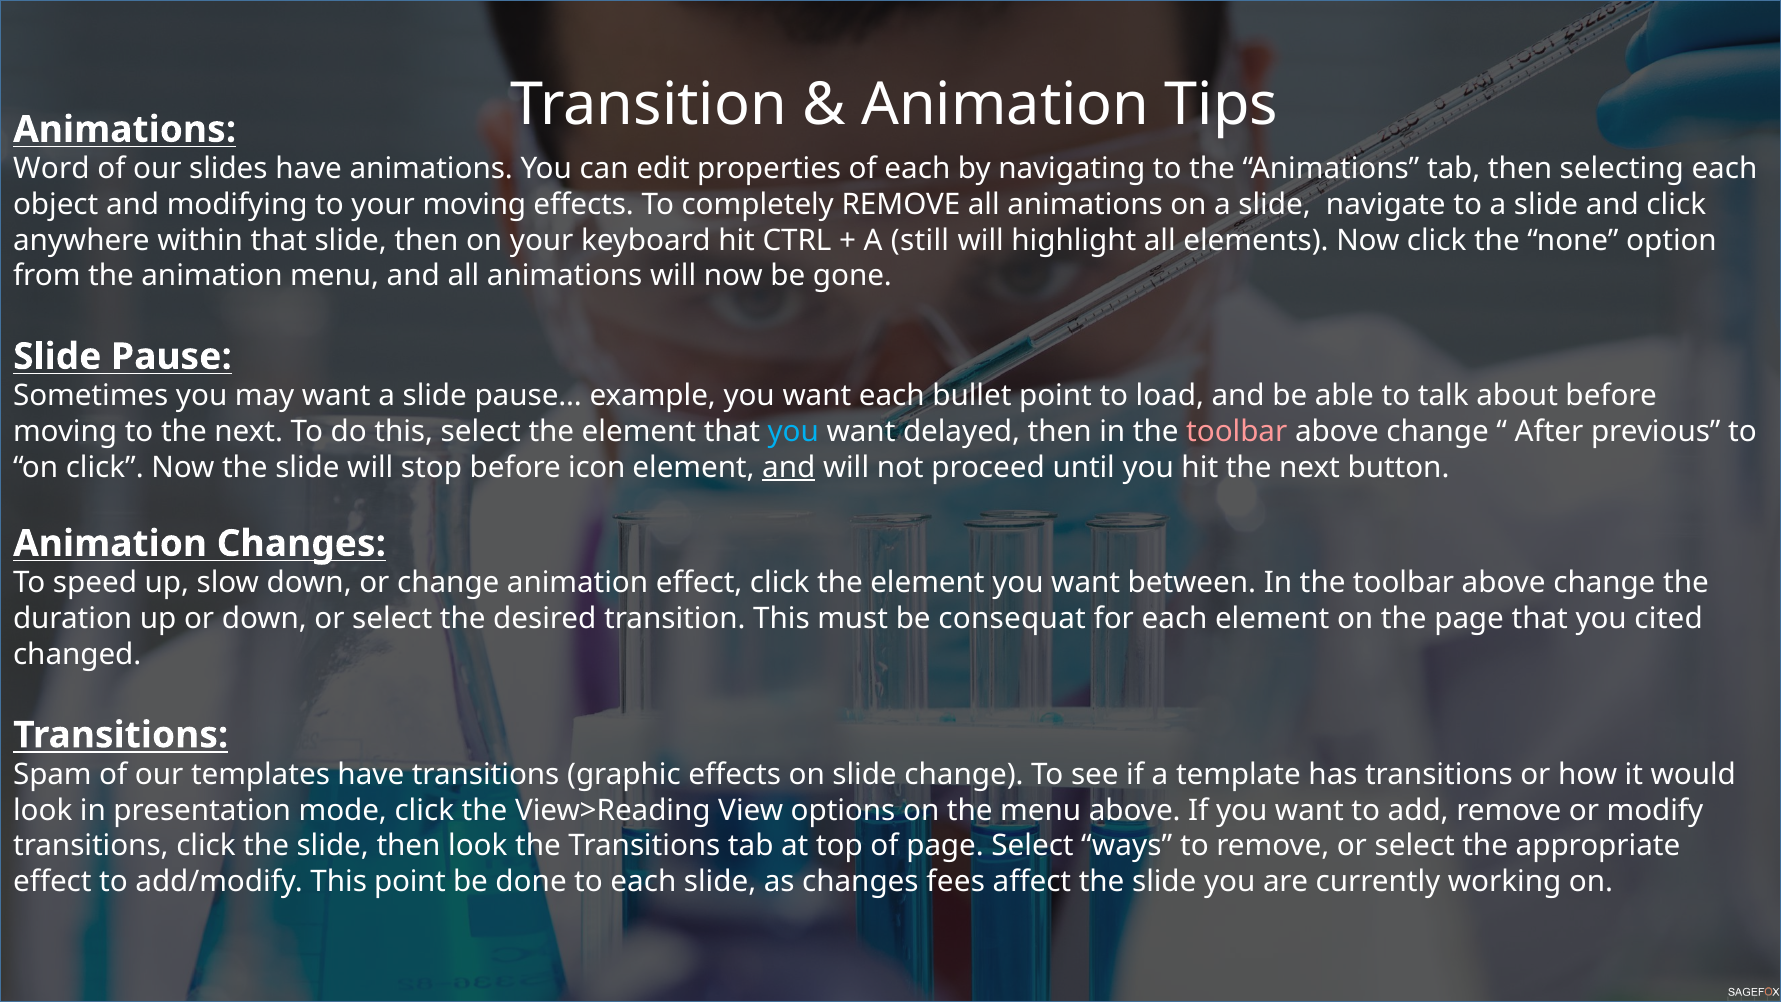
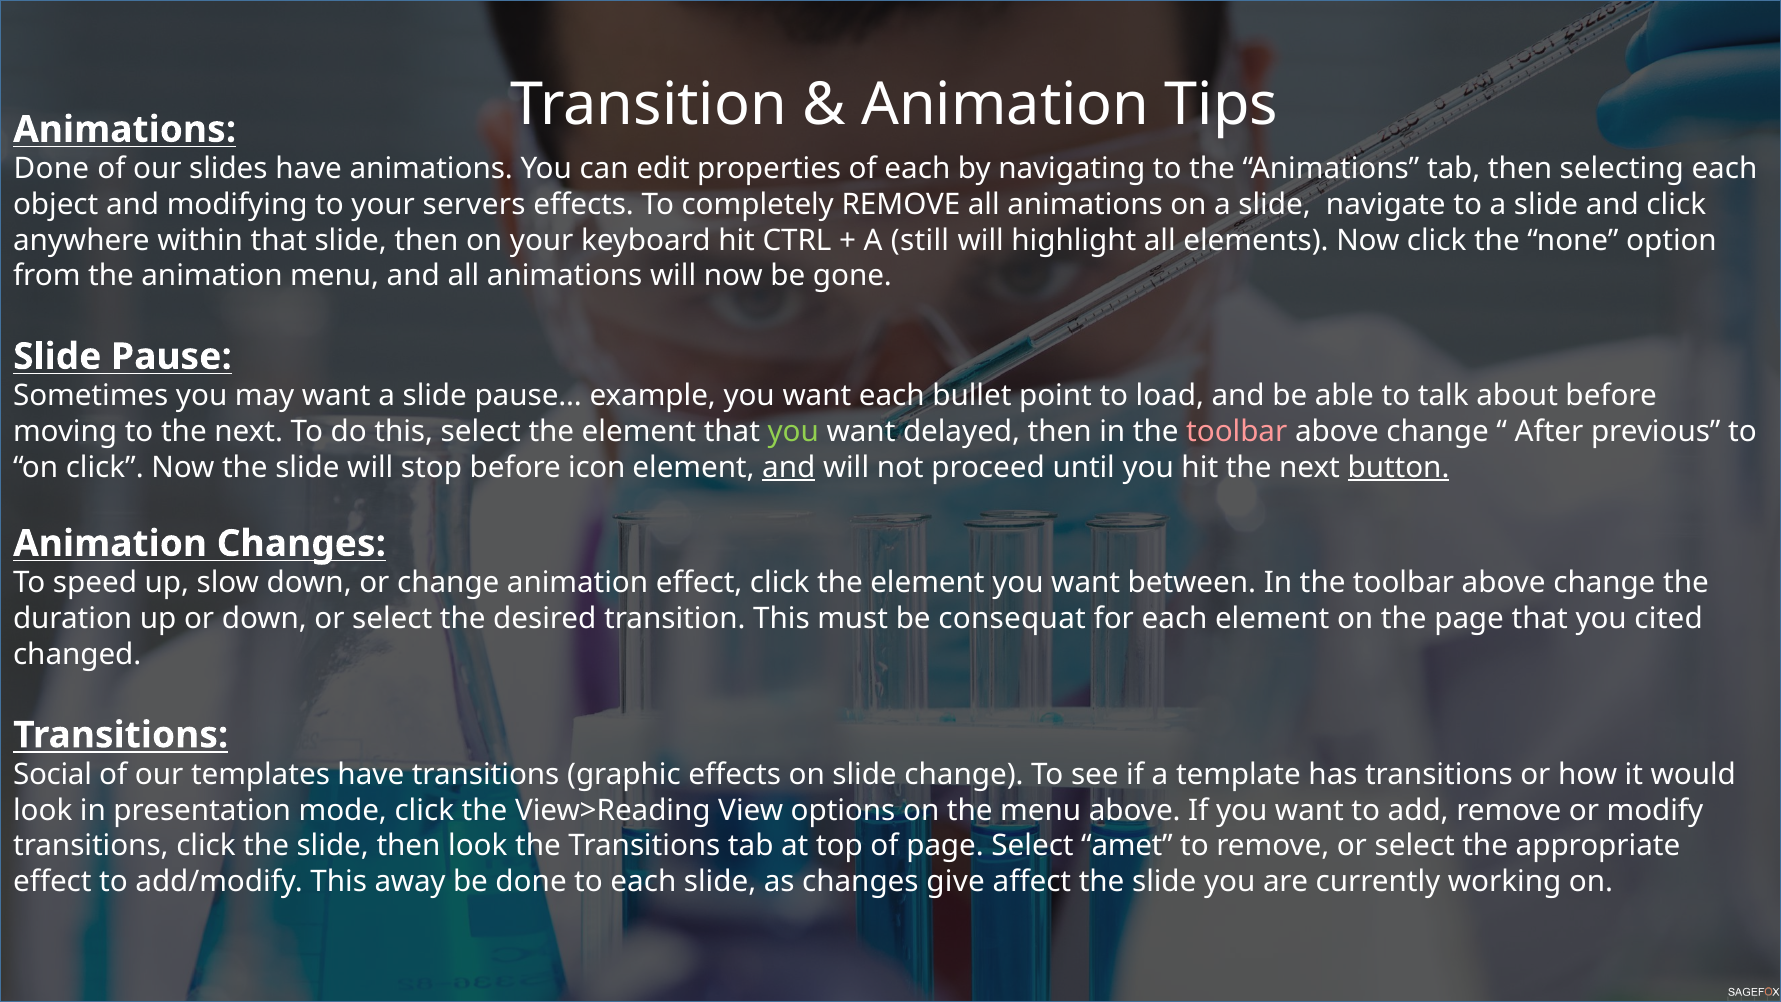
Word: Word -> Done (51, 169)
your moving: moving -> servers (474, 205)
you colour: light blue -> light green (793, 432)
button underline: none -> present (1399, 467)
Spam: Spam -> Social (52, 774)
ways: ways -> amet (1127, 846)
This point: point -> away (410, 881)
fees: fees -> give (956, 881)
